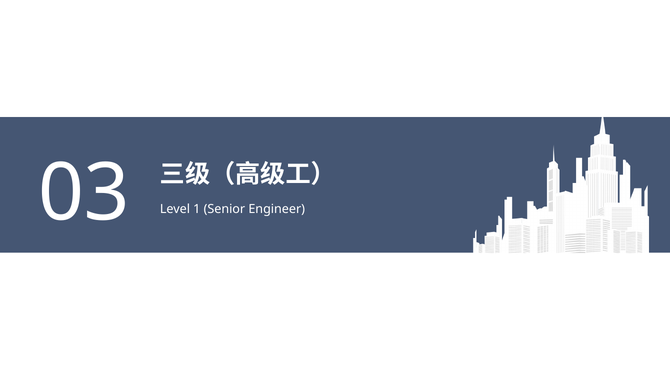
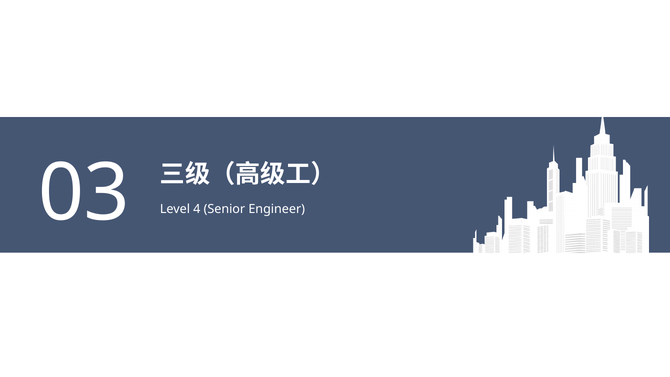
1: 1 -> 4 (197, 209)
